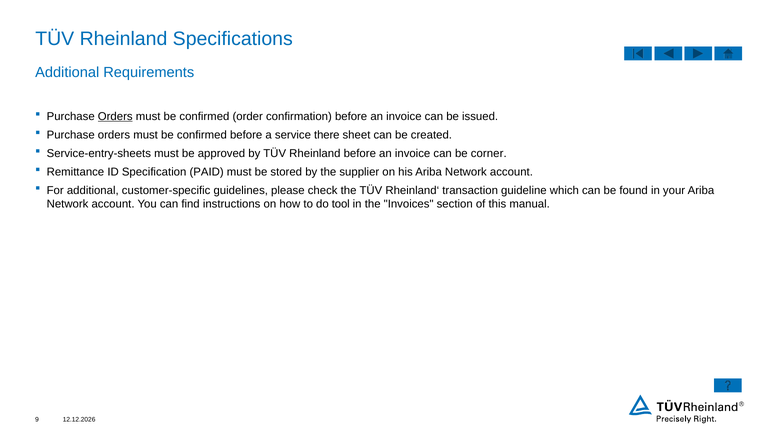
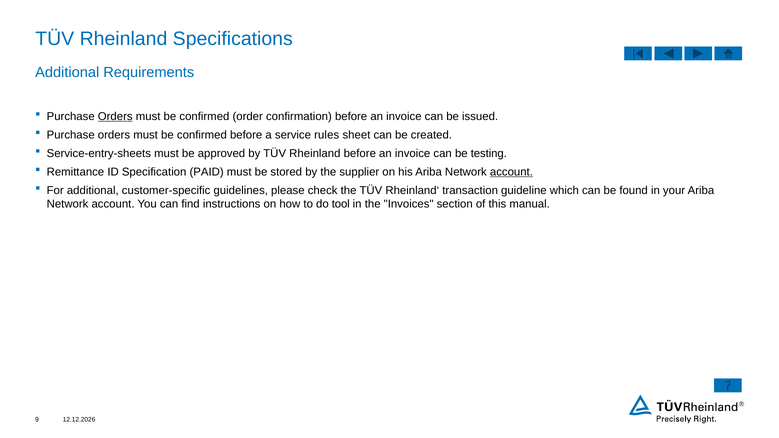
there: there -> rules (327, 135)
corner: corner -> testing (489, 153)
account underline: none -> present (511, 172)
